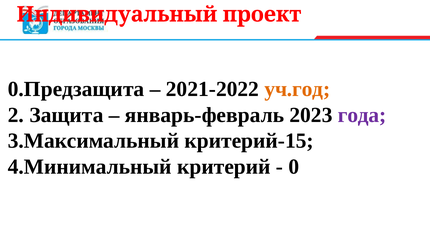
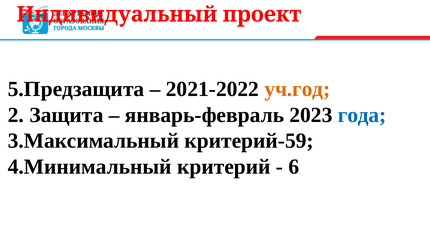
0.Предзащита: 0.Предзащита -> 5.Предзащита (76, 89)
года colour: purple -> blue (362, 115)
критерий-15: критерий-15 -> критерий-59 (249, 141)
0: 0 -> 6 (294, 167)
